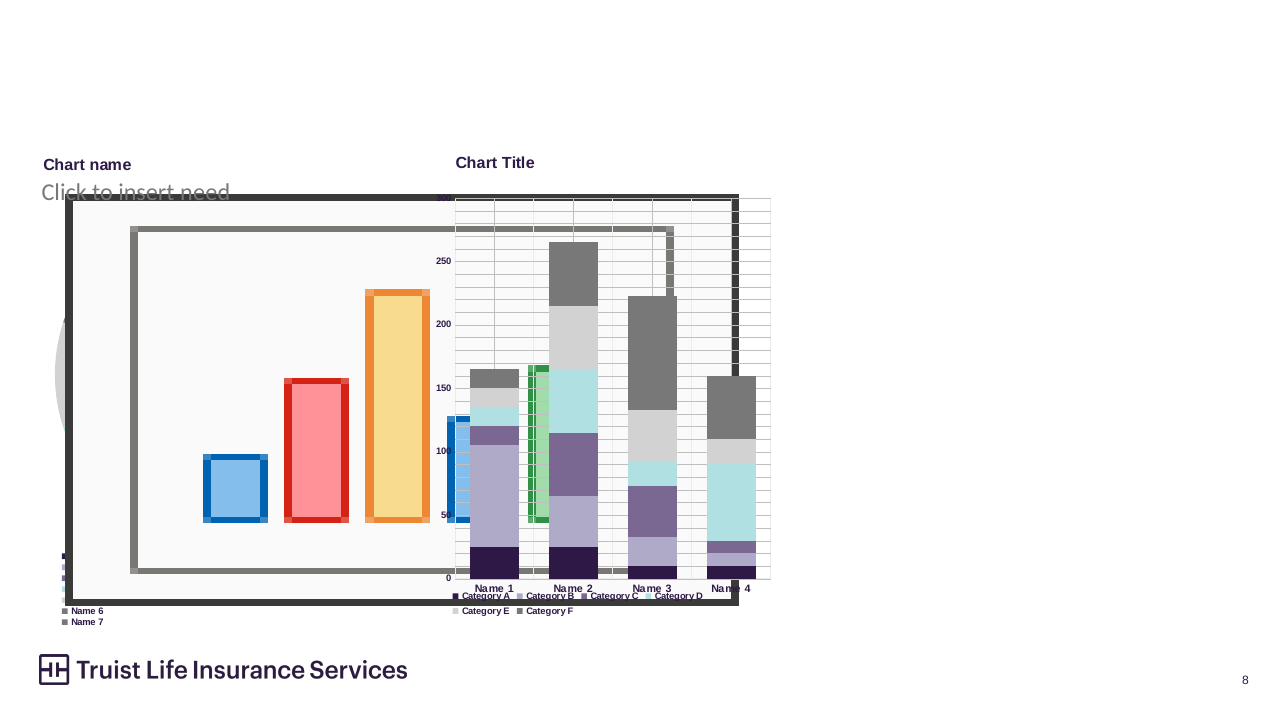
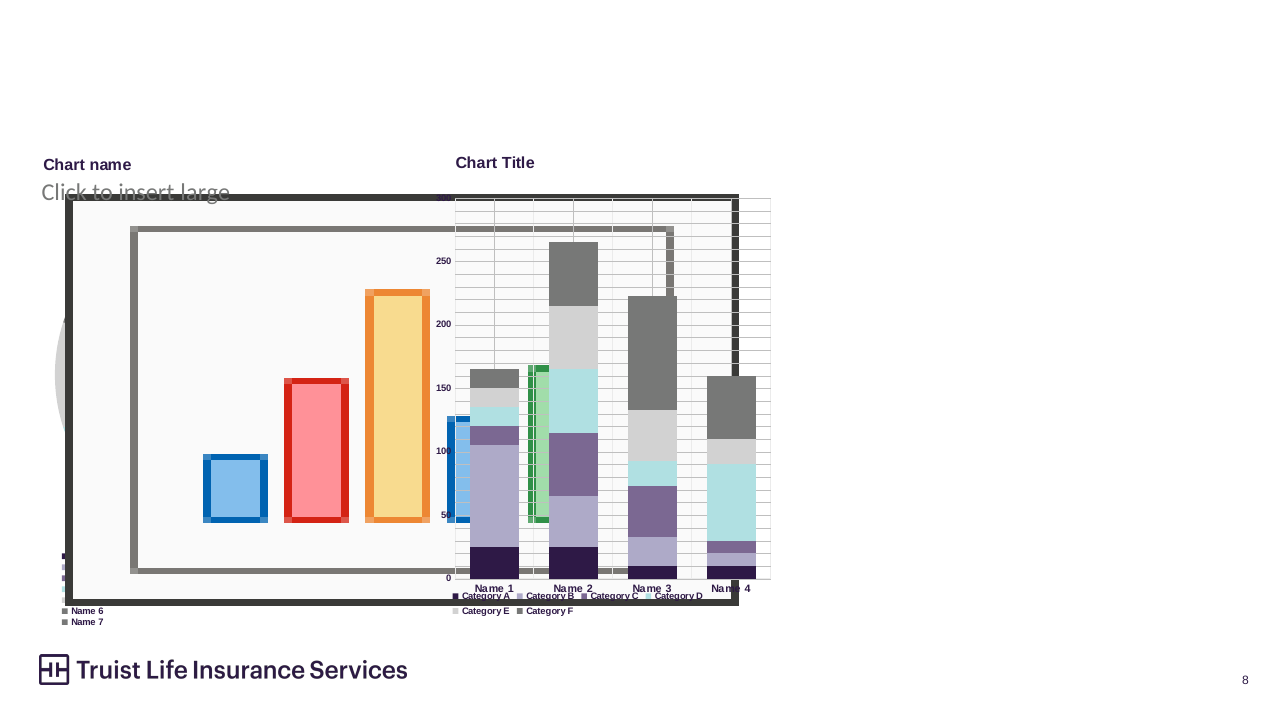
need: need -> large (205, 193)
